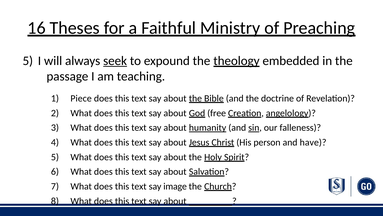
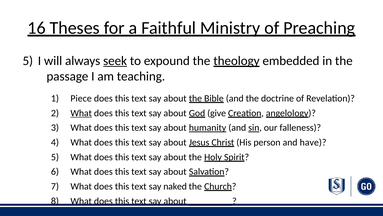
What underline: none -> present (81, 113)
free: free -> give (217, 113)
image: image -> naked (175, 186)
